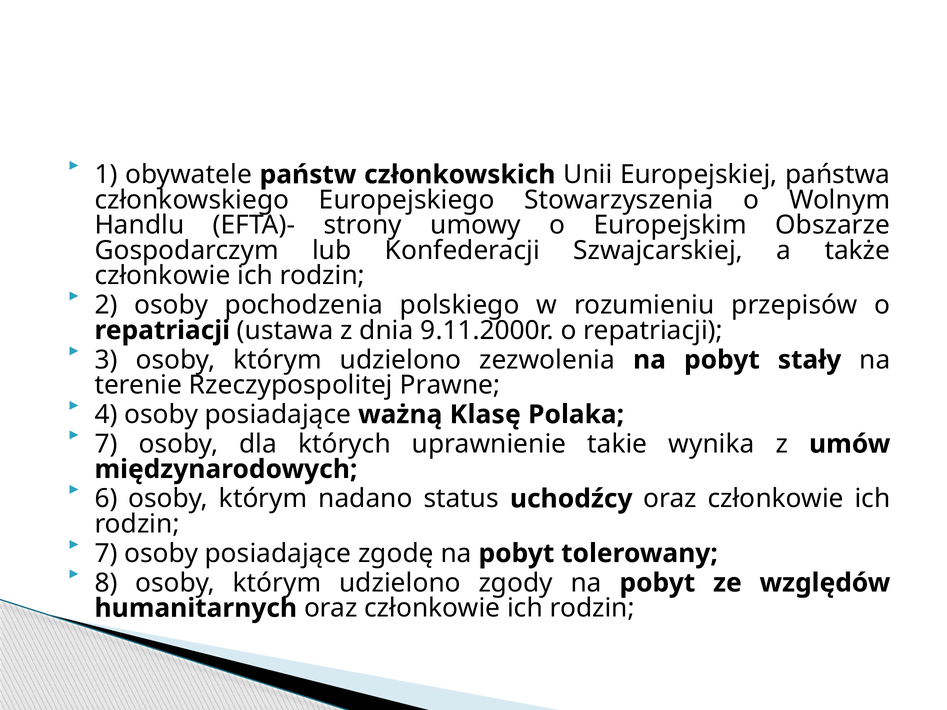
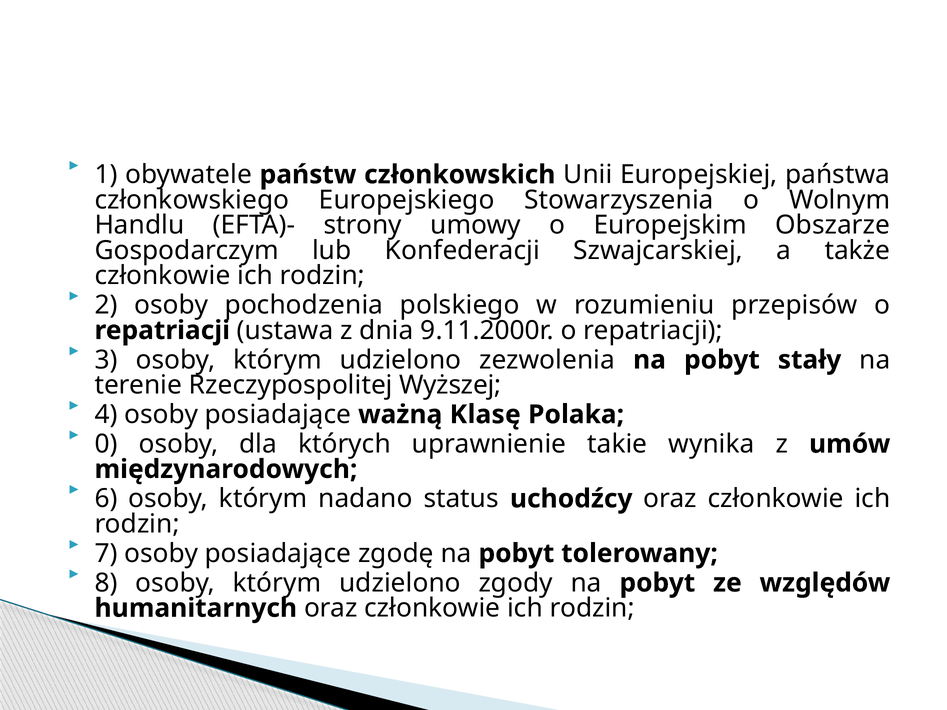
Prawne: Prawne -> Wyższej (450, 385)
7: 7 -> 0 (106, 444)
